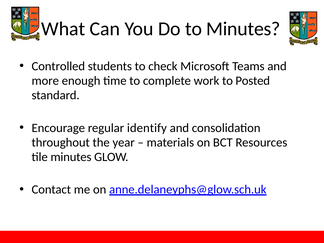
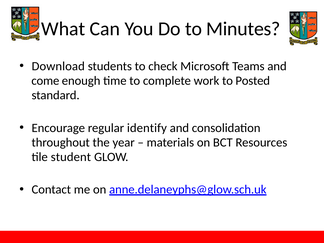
Controlled: Controlled -> Download (58, 66)
more: more -> come (45, 81)
tile minutes: minutes -> student (71, 157)
